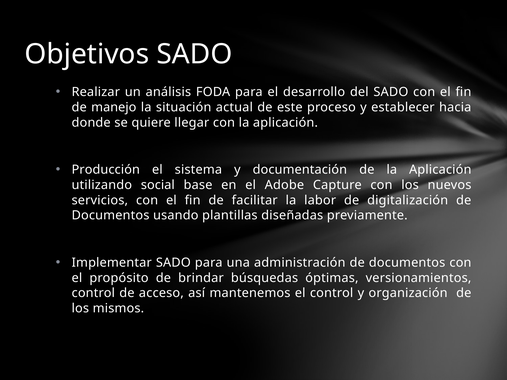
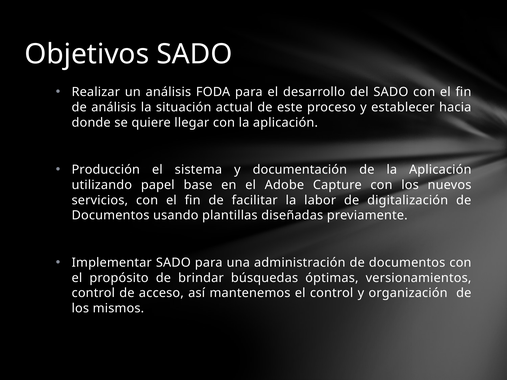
de manejo: manejo -> análisis (114, 107)
social: social -> papel (158, 185)
